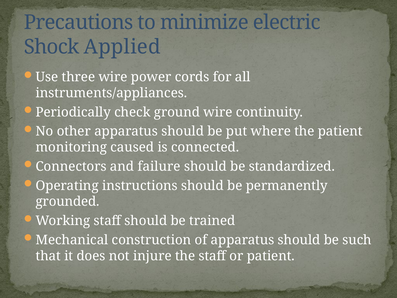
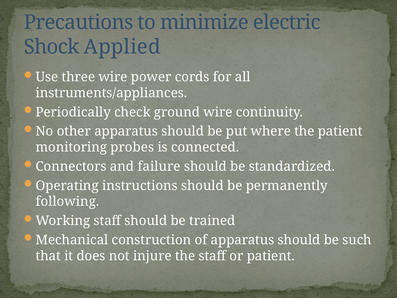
caused: caused -> probes (132, 147)
grounded: grounded -> following (67, 201)
